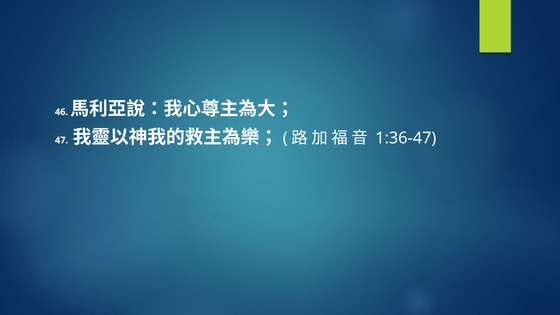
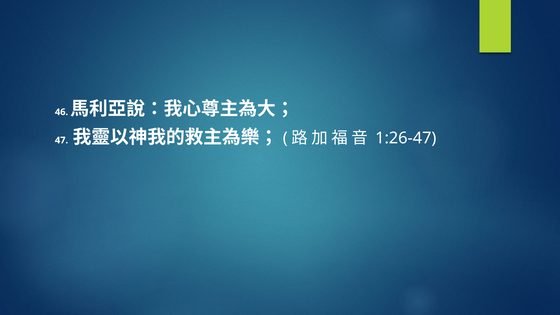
1:36-47: 1:36-47 -> 1:26-47 (406, 138)
